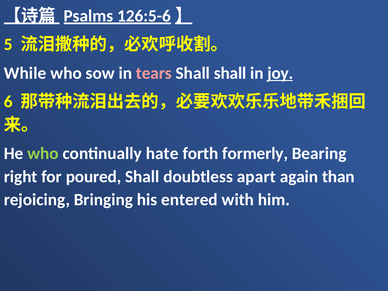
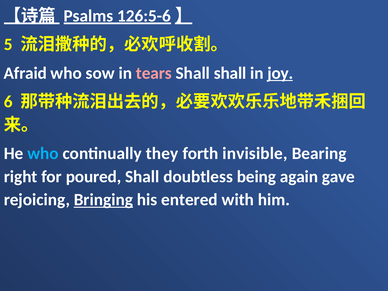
While: While -> Afraid (25, 73)
who colour: light green -> light blue (43, 153)
hate: hate -> they (162, 153)
formerly: formerly -> invisible (255, 153)
apart: apart -> being (256, 177)
than: than -> gave (338, 177)
Bringing underline: none -> present (103, 200)
